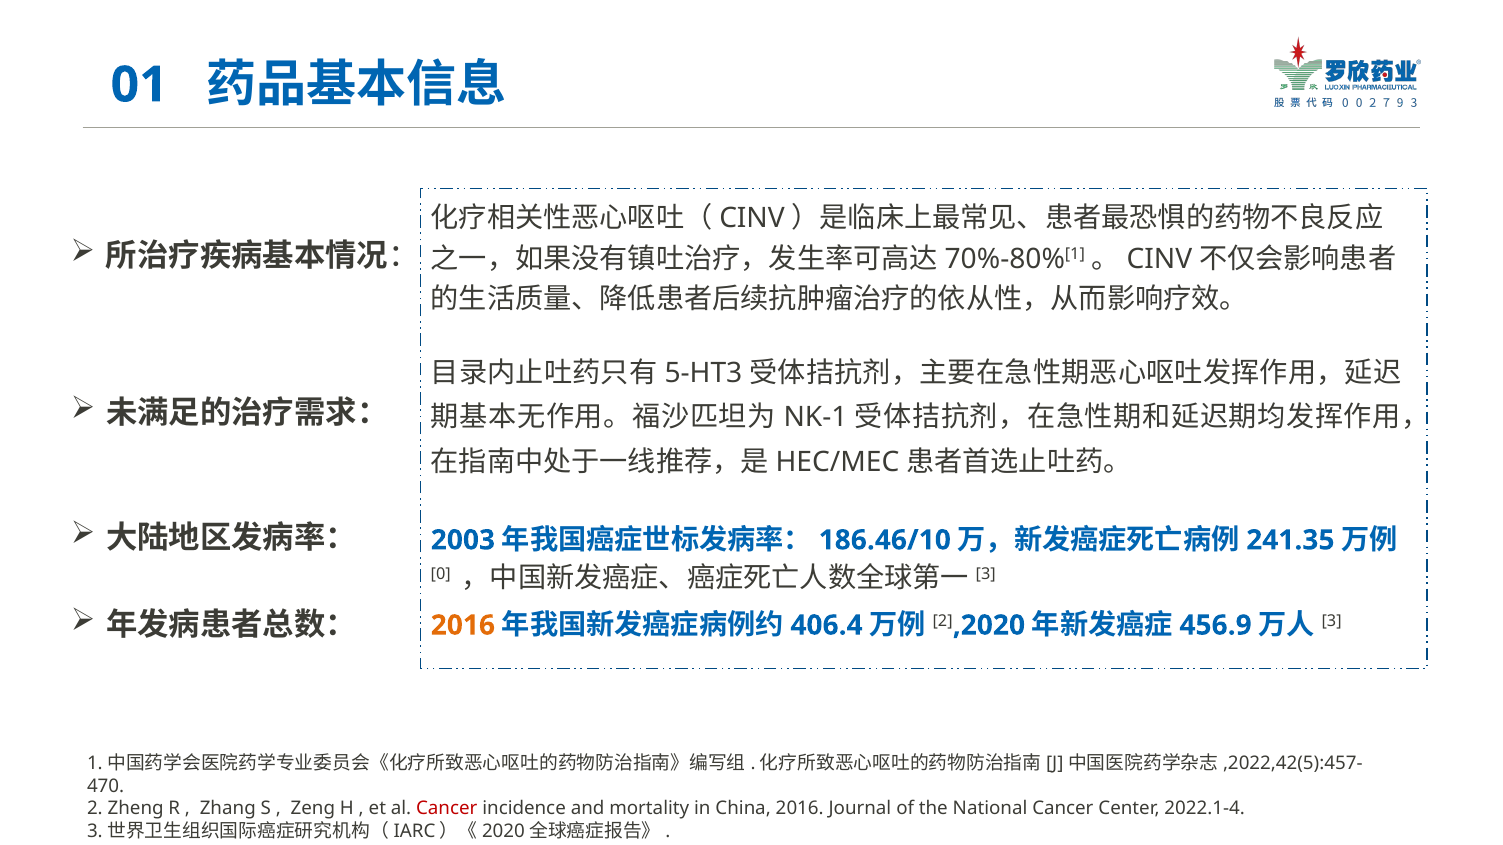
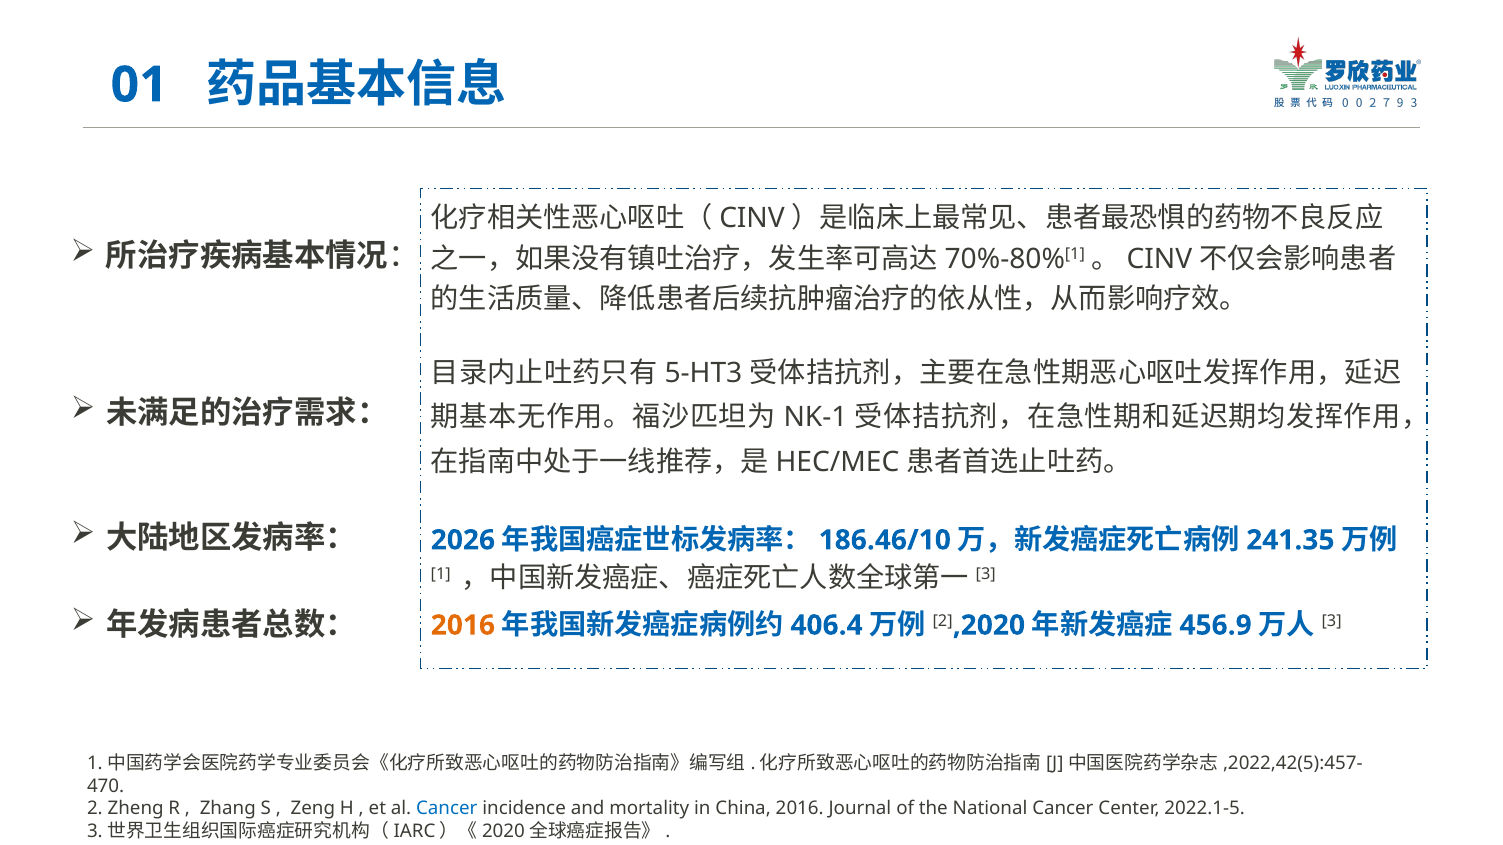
2003: 2003 -> 2026 (463, 540)
0: 0 -> 1 (441, 574)
Cancer colour: red -> blue (447, 809)
2022.1-4: 2022.1-4 -> 2022.1-5 (1205, 809)
